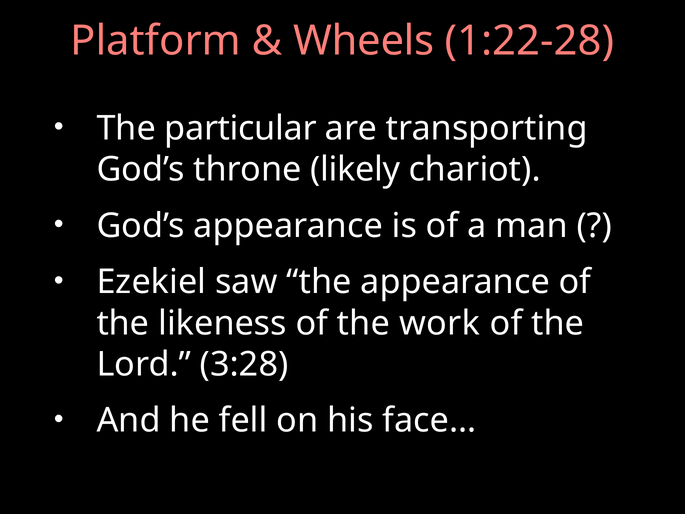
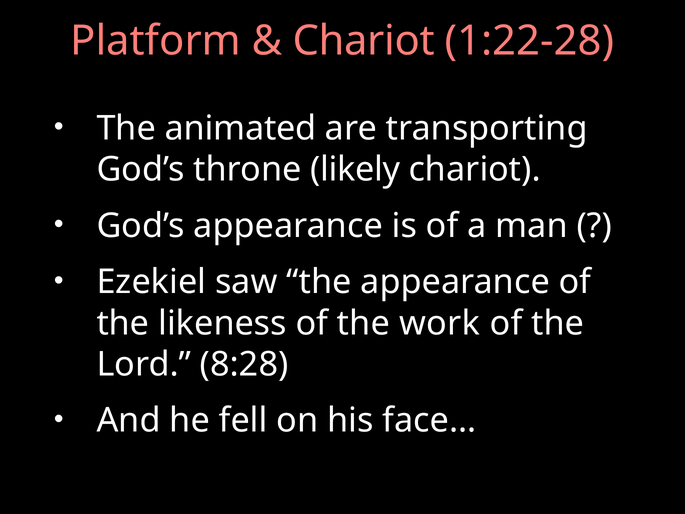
Wheels: Wheels -> Chariot (364, 41)
particular: particular -> animated (241, 128)
3:28: 3:28 -> 8:28 (244, 364)
